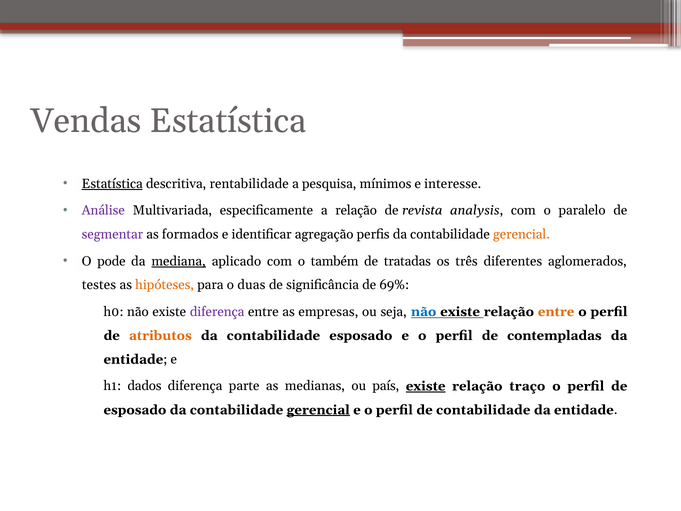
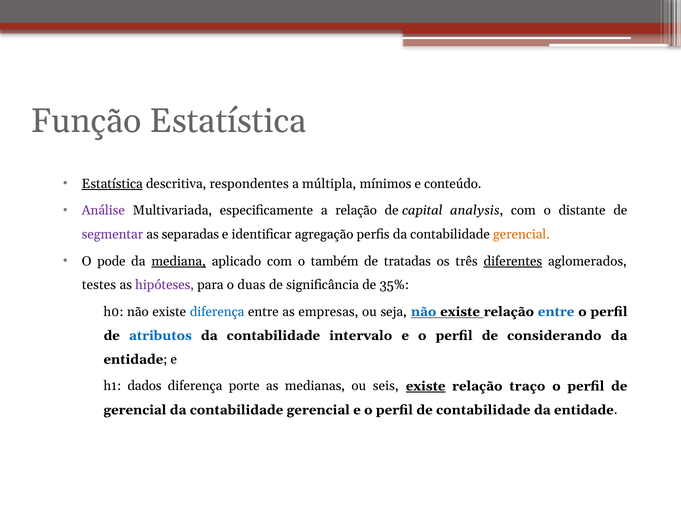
Vendas: Vendas -> Função (86, 121)
rentabilidade: rentabilidade -> respondentes (249, 184)
pesquisa: pesquisa -> múltipla (329, 184)
interesse: interesse -> conteúdo (453, 184)
revista: revista -> capital (422, 211)
paralelo: paralelo -> distante (582, 211)
formados: formados -> separadas (190, 234)
diferentes underline: none -> present (513, 261)
hipóteses colour: orange -> purple (165, 285)
69%: 69% -> 35% (394, 285)
diferença colour: purple -> blue (217, 312)
entre colour: orange -> blue (556, 312)
atributos colour: orange -> blue (160, 335)
contabilidade esposado: esposado -> intervalo (361, 335)
contempladas: contempladas -> considerando (554, 335)
parte: parte -> porte (244, 386)
país: país -> seis (386, 386)
esposado: esposado -> gerencial (135, 410)
gerencial underline: present -> none (318, 410)
